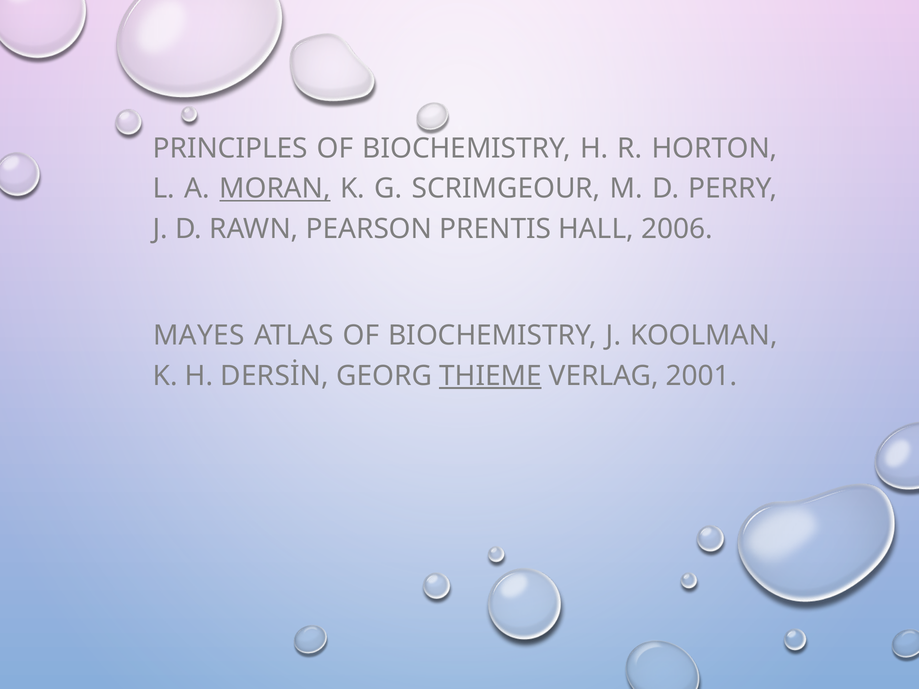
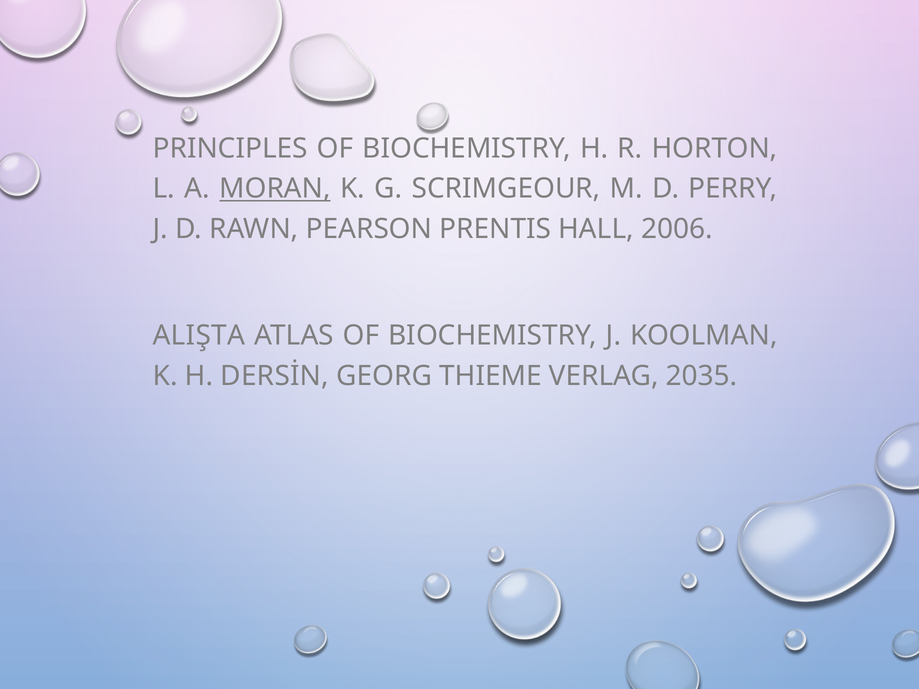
MAYES: MAYES -> ALIŞTA (199, 336)
THIEME underline: present -> none (490, 376)
2001: 2001 -> 2035 (702, 376)
